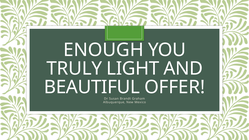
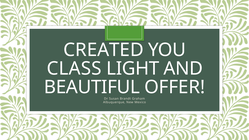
ENOUGH: ENOUGH -> CREATED (103, 50)
TRULY: TRULY -> CLASS (74, 69)
